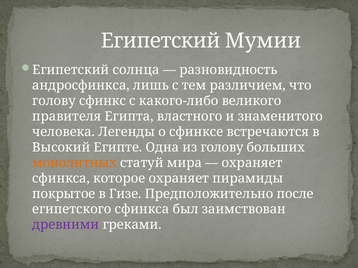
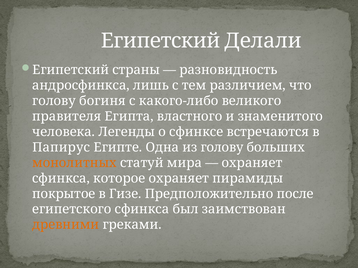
Мумии: Мумии -> Делали (263, 41)
солнца: солнца -> страны (136, 70)
сфинкс: сфинкс -> богиня (102, 101)
Высокий: Высокий -> Папирус (61, 148)
древними colour: purple -> orange (66, 225)
